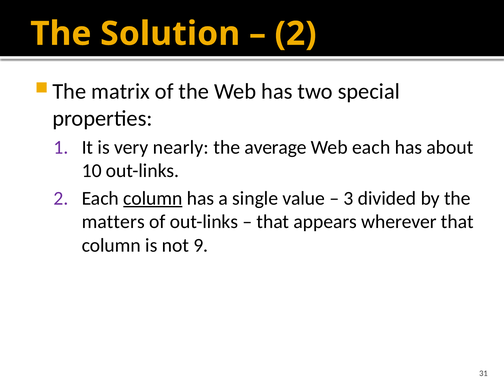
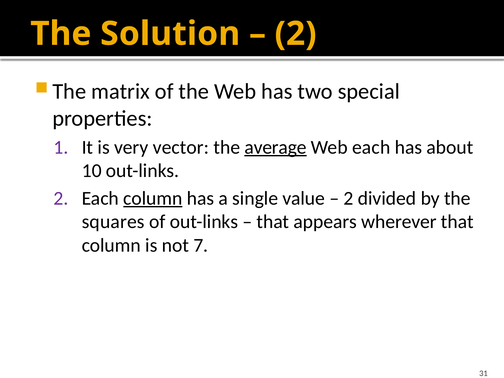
nearly: nearly -> vector (181, 147)
average underline: none -> present (276, 147)
3: 3 -> 2 (349, 198)
matters: matters -> squares (113, 222)
9: 9 -> 7 (201, 245)
